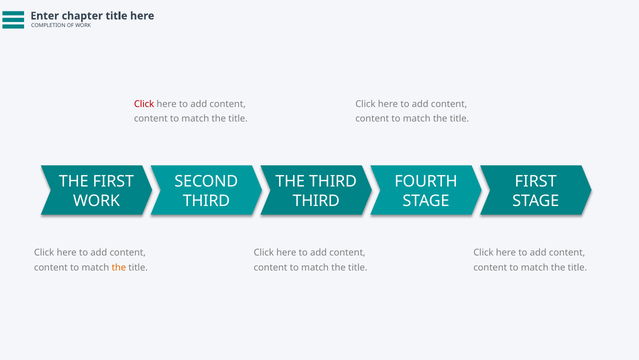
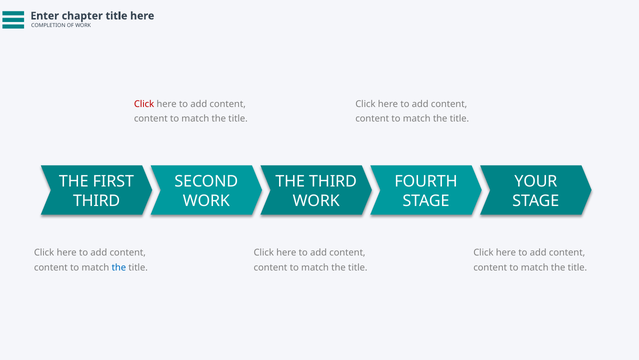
FIRST: FIRST -> YOUR (536, 181)
WORK: WORK -> THIRD (97, 200)
THIRD: THIRD -> WORK (206, 200)
THIRD: THIRD -> WORK (316, 200)
the colour: orange -> blue (119, 267)
